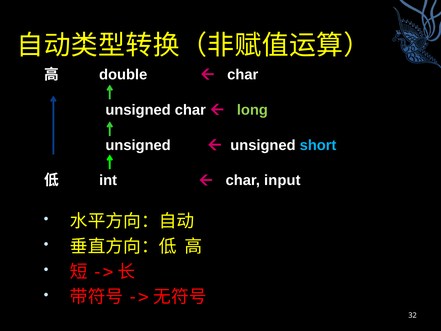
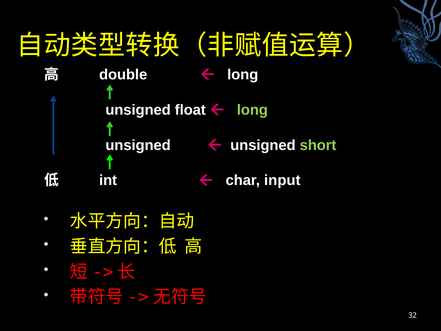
char: char -> long (243, 74)
unsigned char: char -> float (190, 110)
short colour: light blue -> light green (318, 145)
